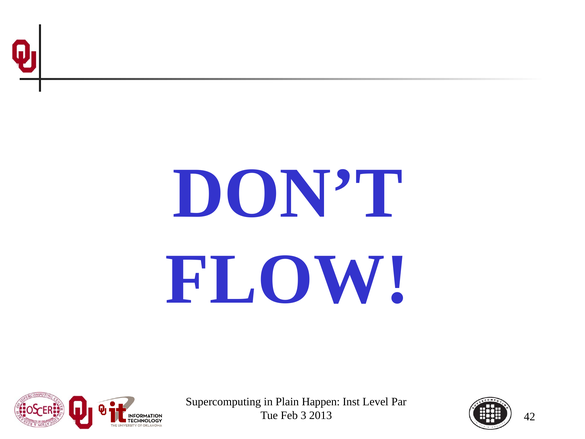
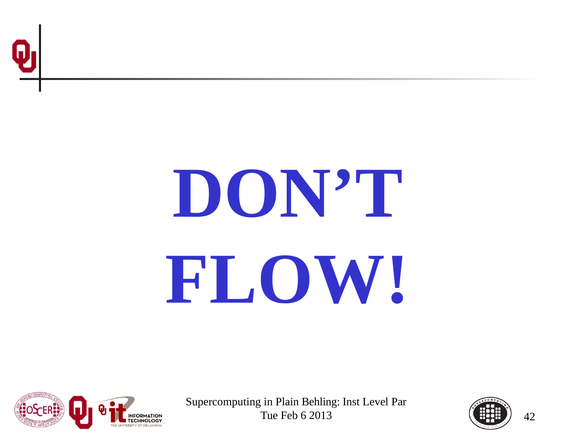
Happen: Happen -> Behling (321, 401)
3: 3 -> 6 (303, 415)
